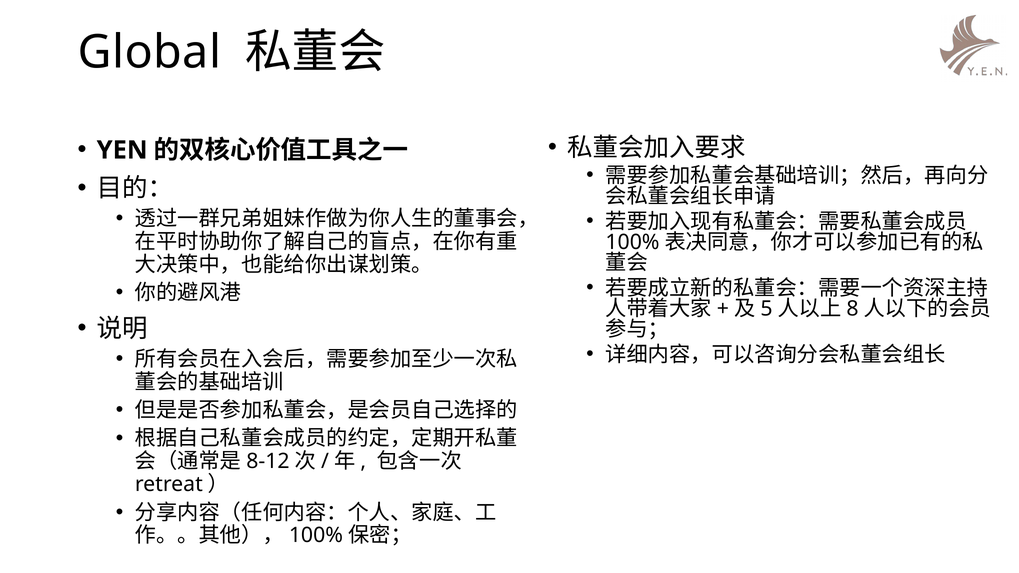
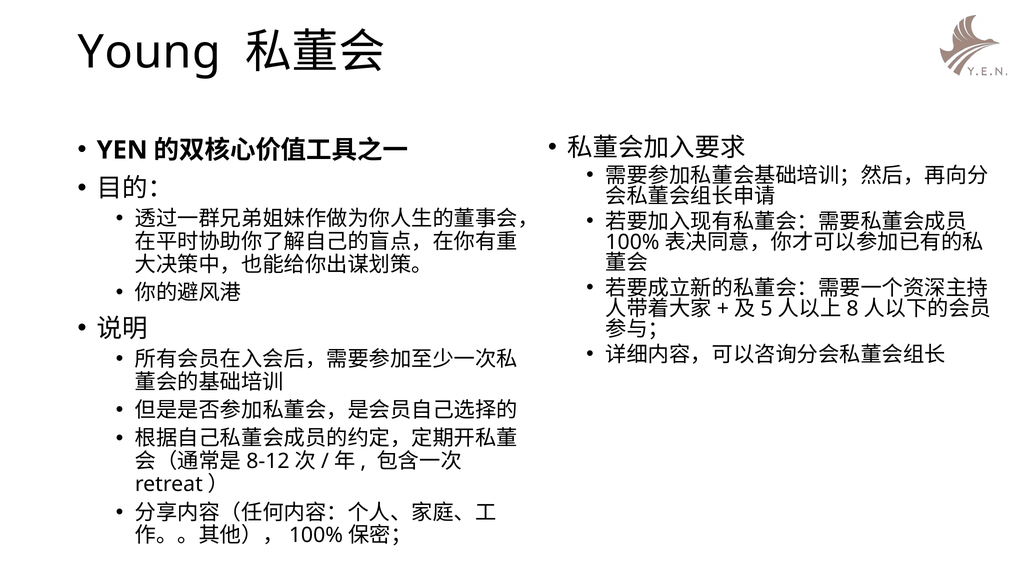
Global: Global -> Young (149, 53)
